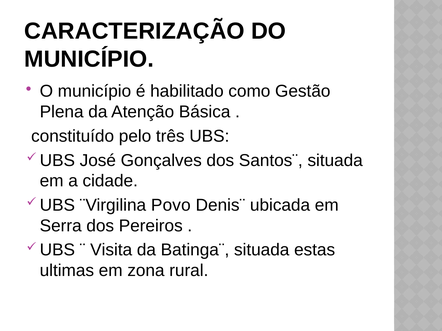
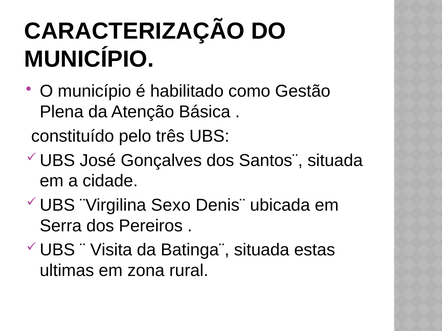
Povo: Povo -> Sexo (171, 205)
